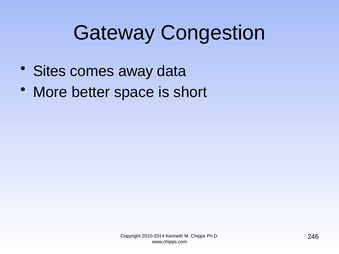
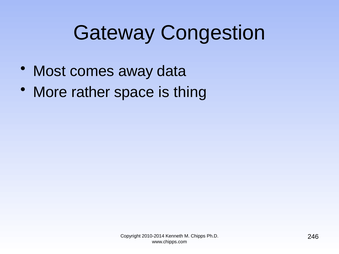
Sites: Sites -> Most (49, 71)
better: better -> rather (91, 92)
short: short -> thing (190, 92)
